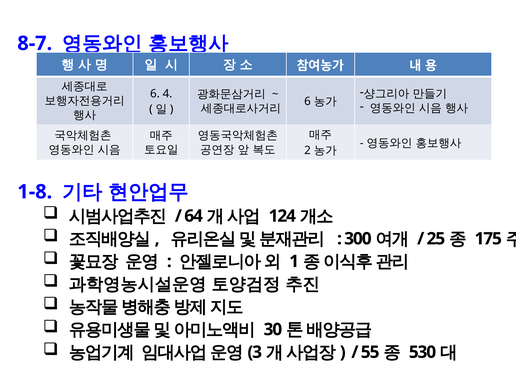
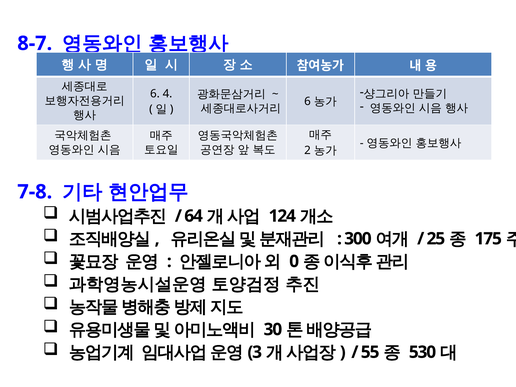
1-8: 1-8 -> 7-8 (35, 192)
1: 1 -> 0 (294, 261)
